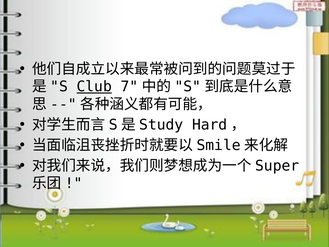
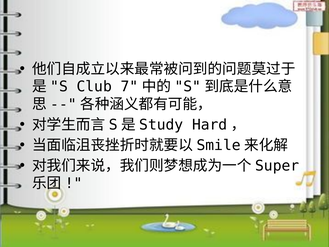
Club underline: present -> none (94, 87)
